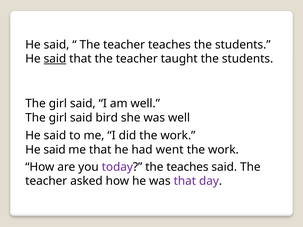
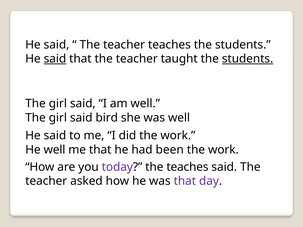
students underline: none -> present (248, 59)
said: said -> well (55, 150)
went: went -> been (170, 150)
